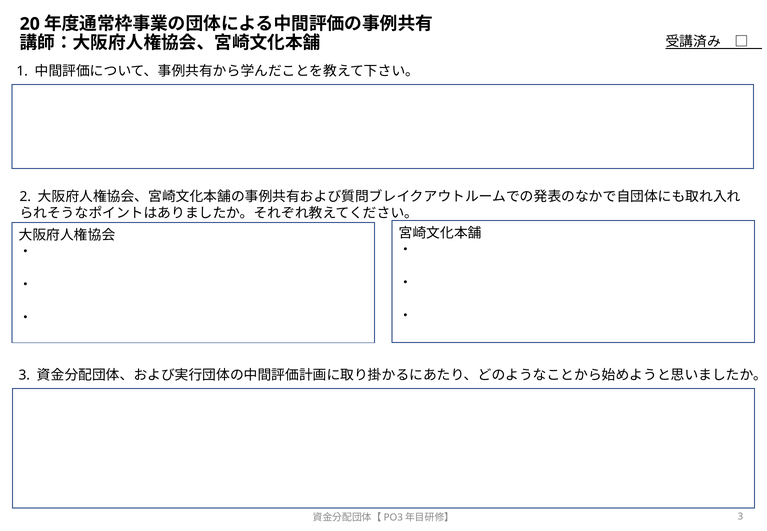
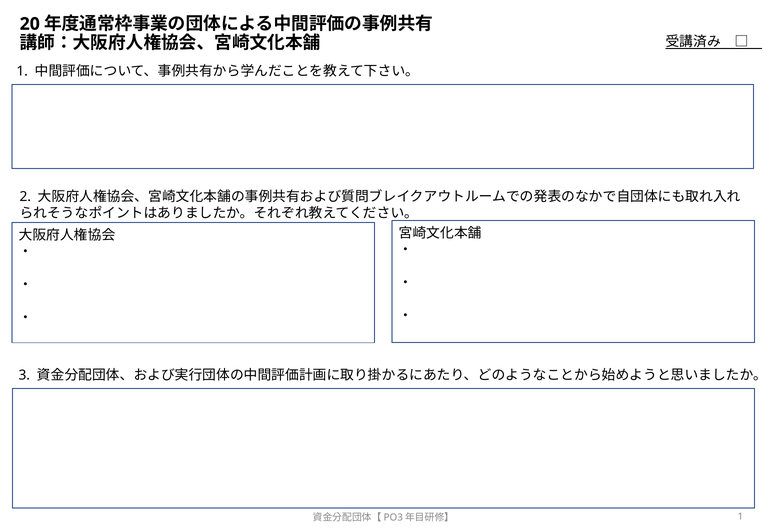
3: 3 -> 1 (740, 516)
